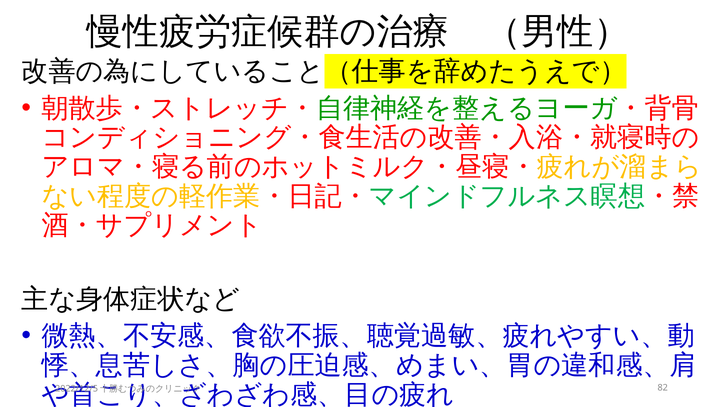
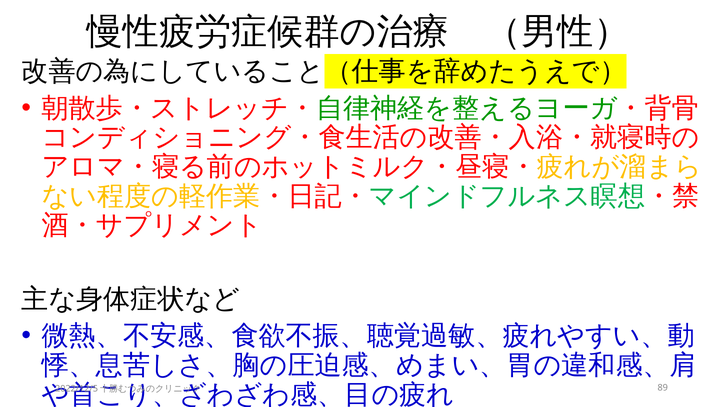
82: 82 -> 89 (663, 388)
